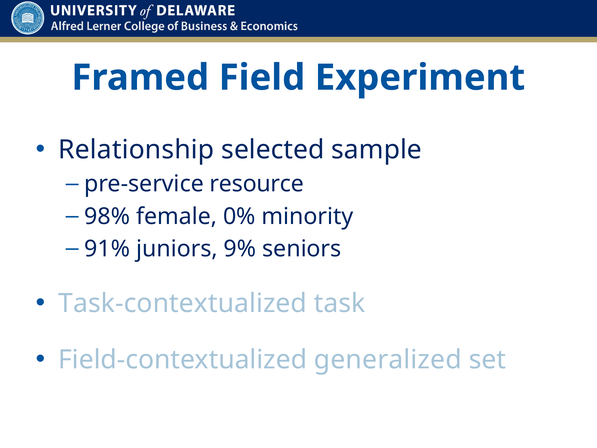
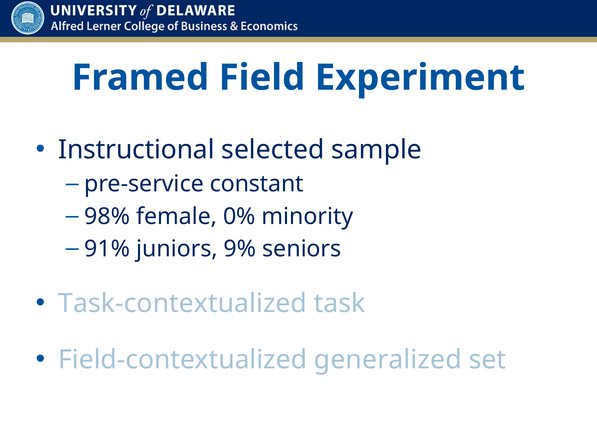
Relationship: Relationship -> Instructional (136, 150)
resource: resource -> constant (257, 184)
